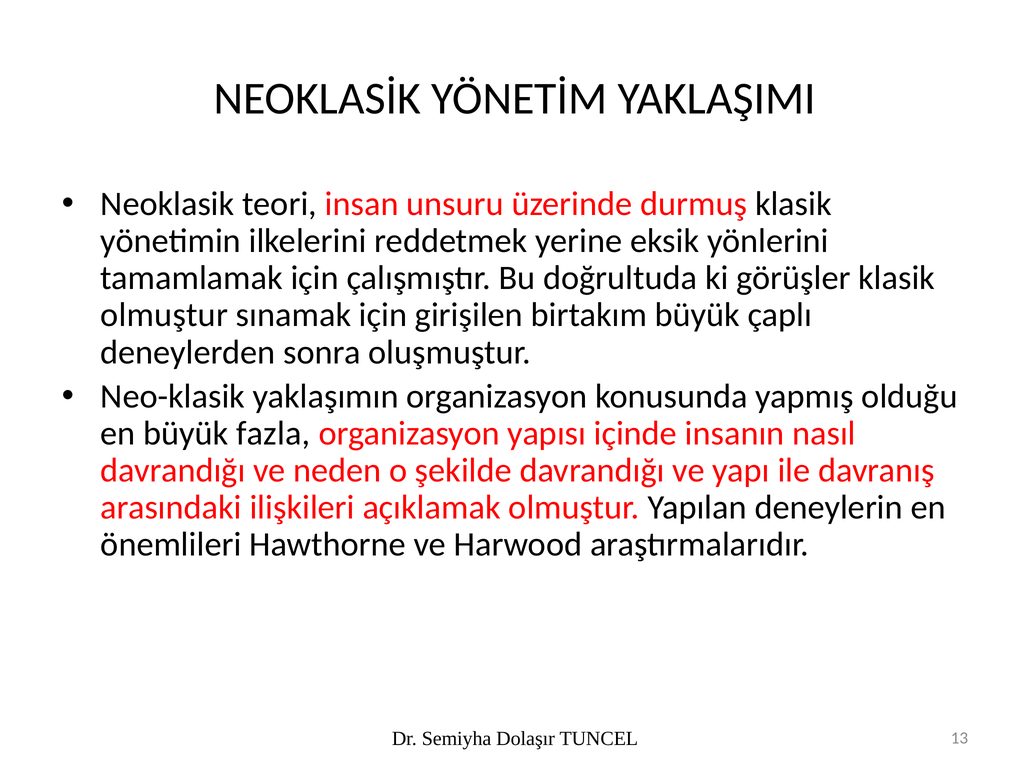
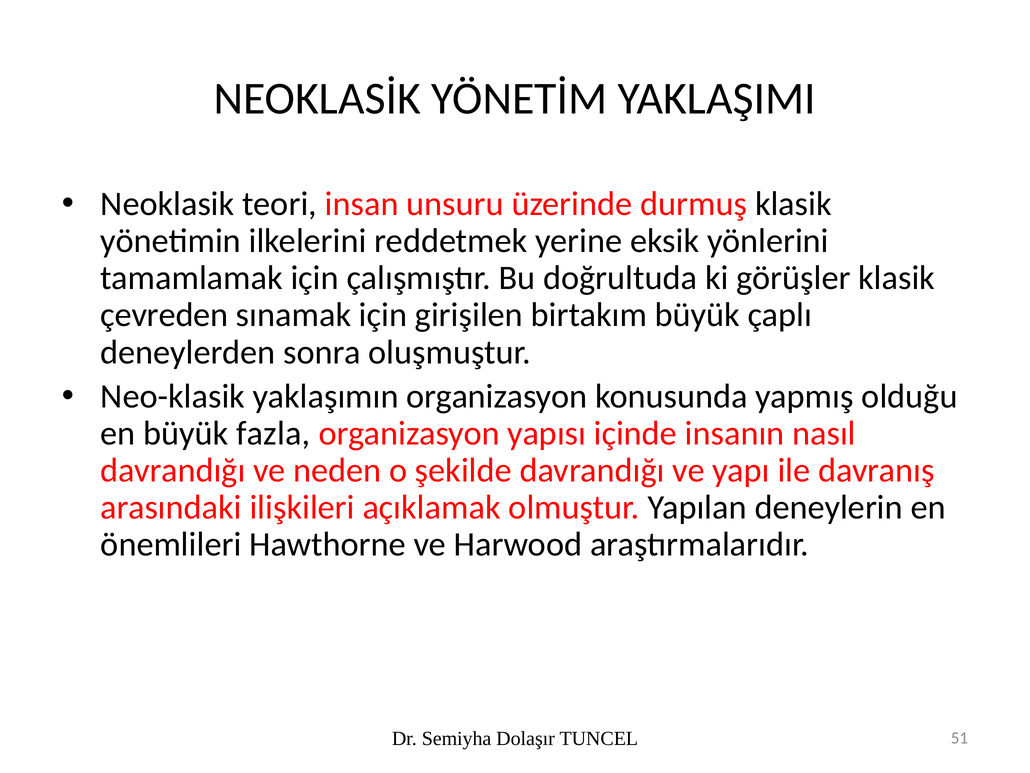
olmuştur: olmuştur -> çevreden (164, 315)
13: 13 -> 51 (960, 738)
